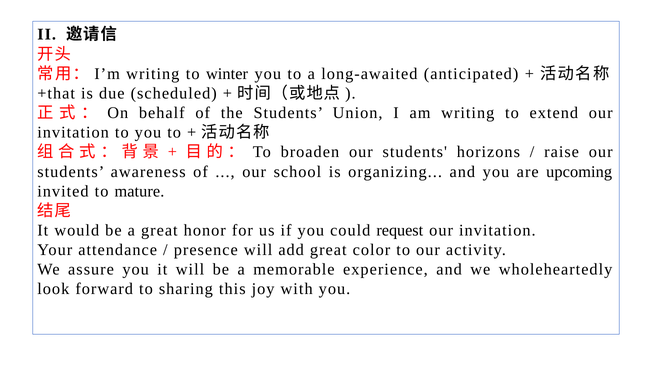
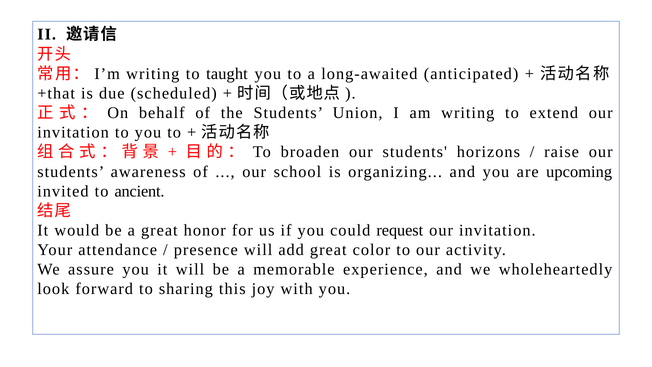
winter: winter -> taught (227, 74)
mature: mature -> ancient (140, 191)
